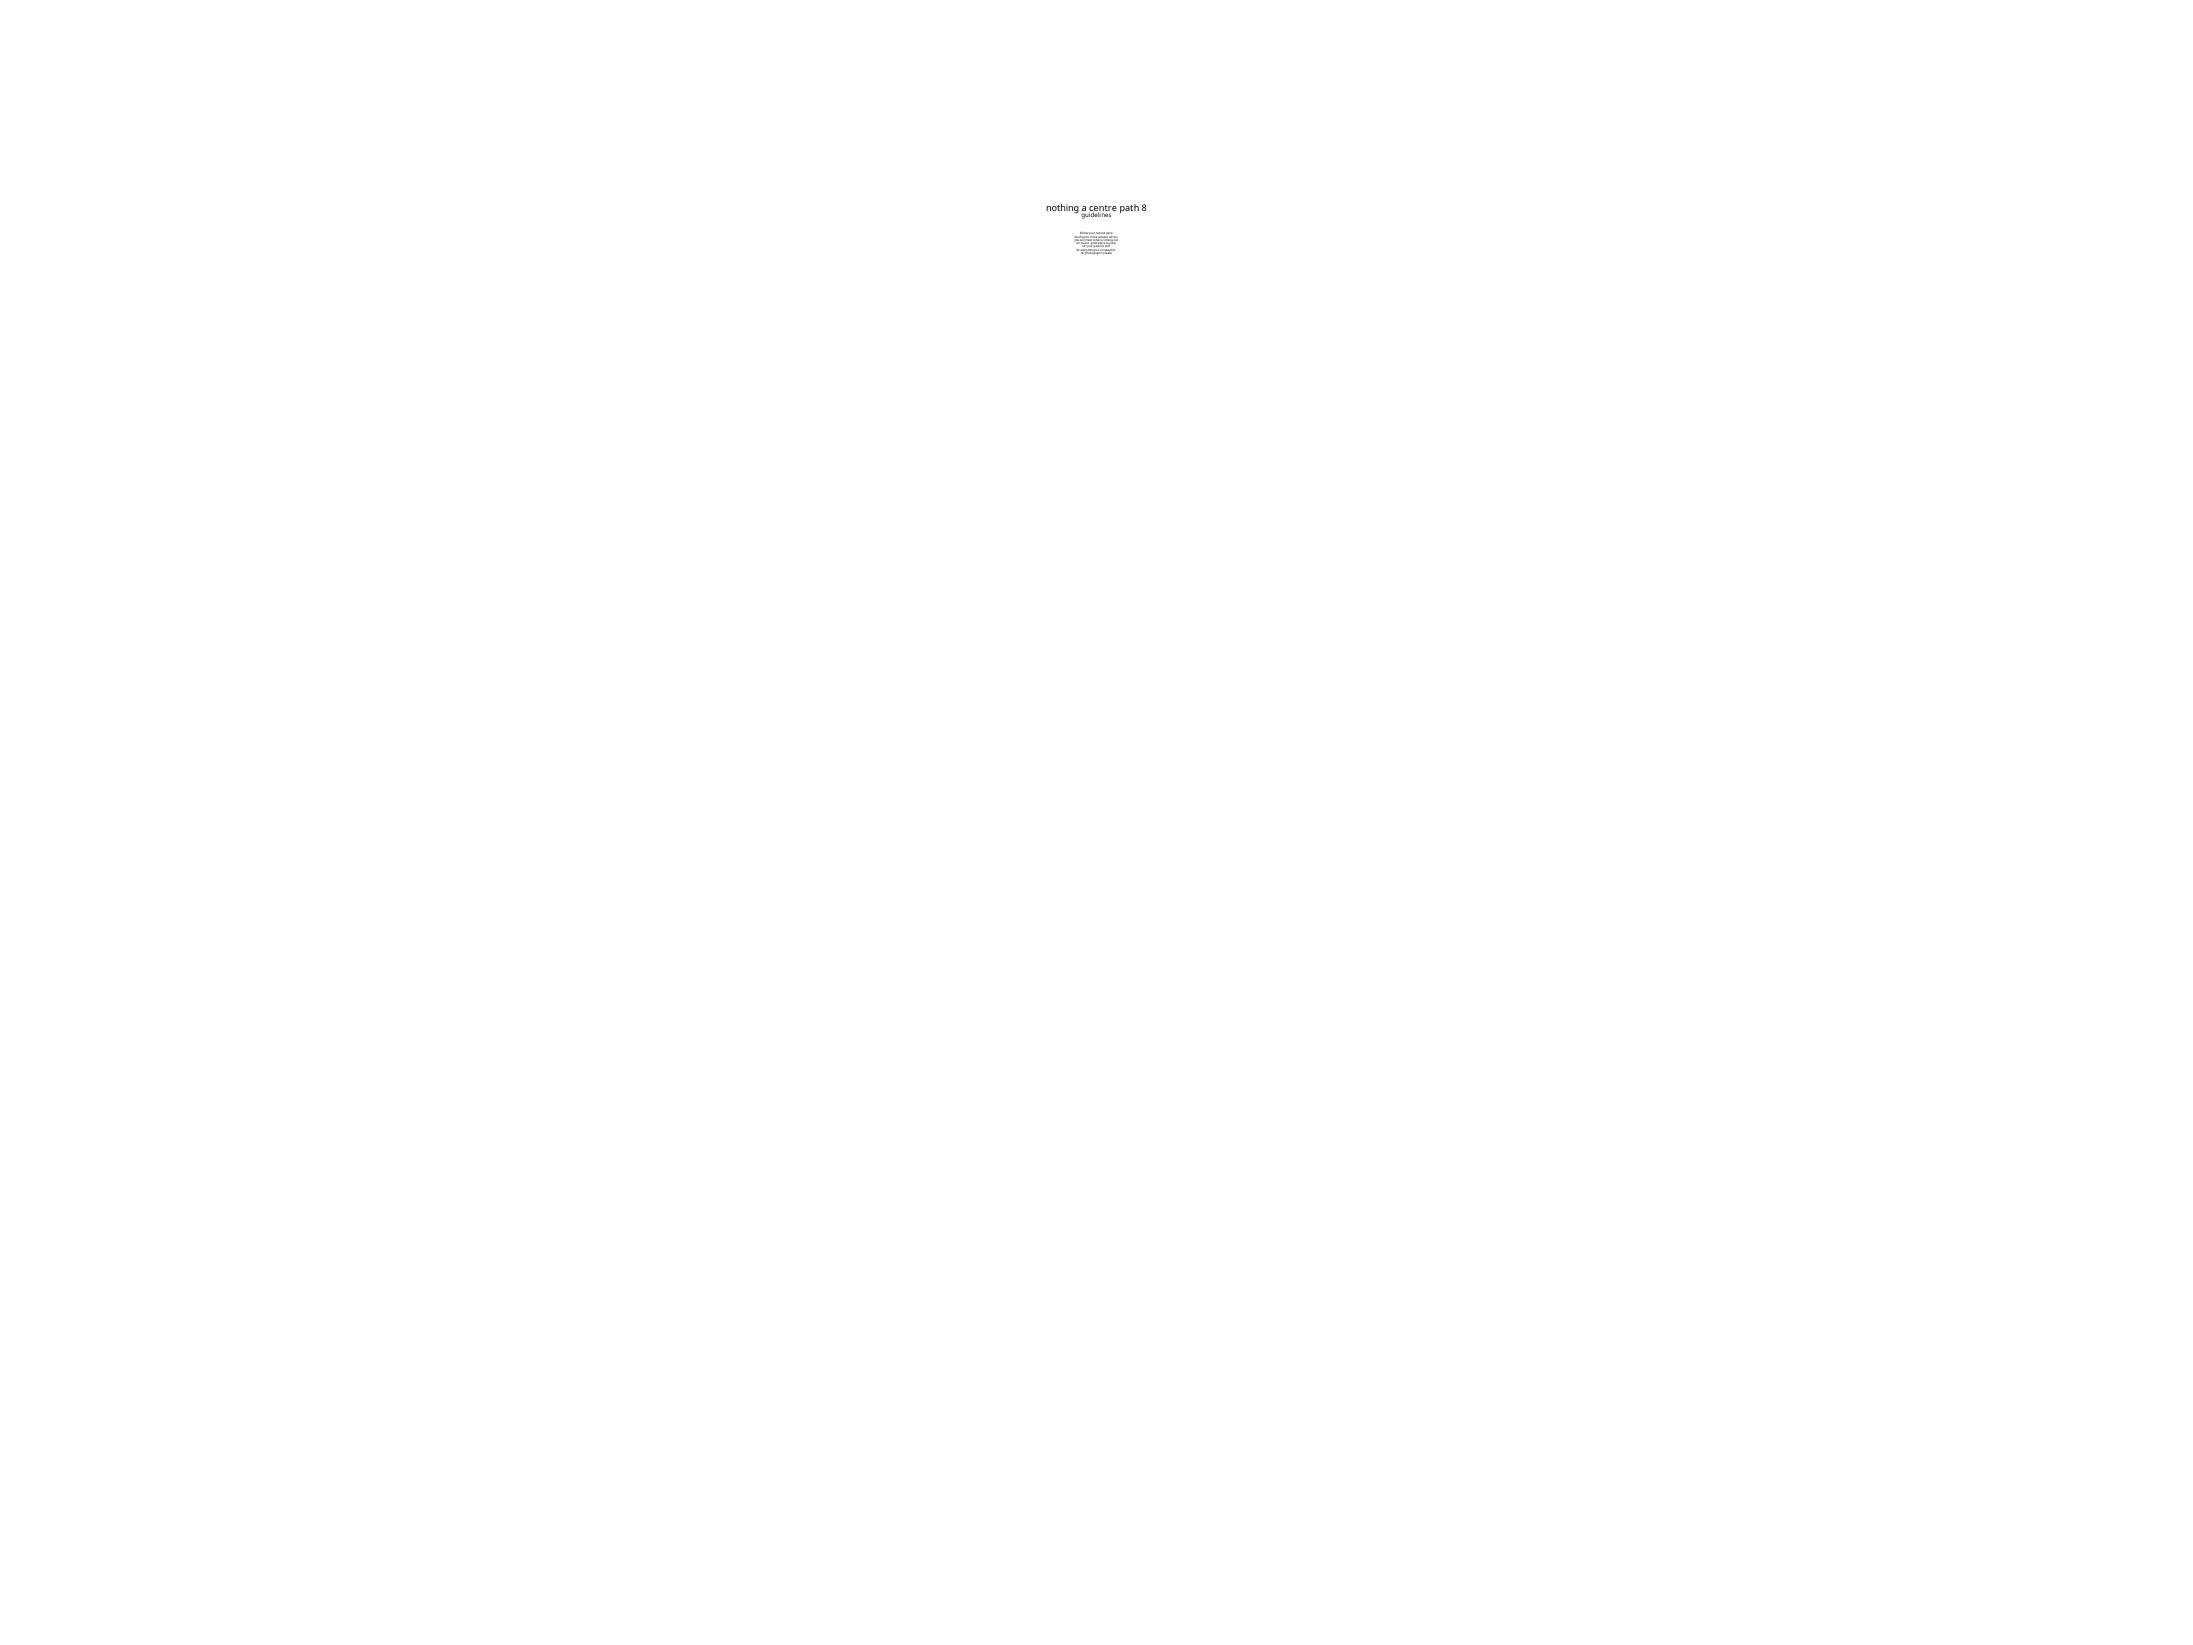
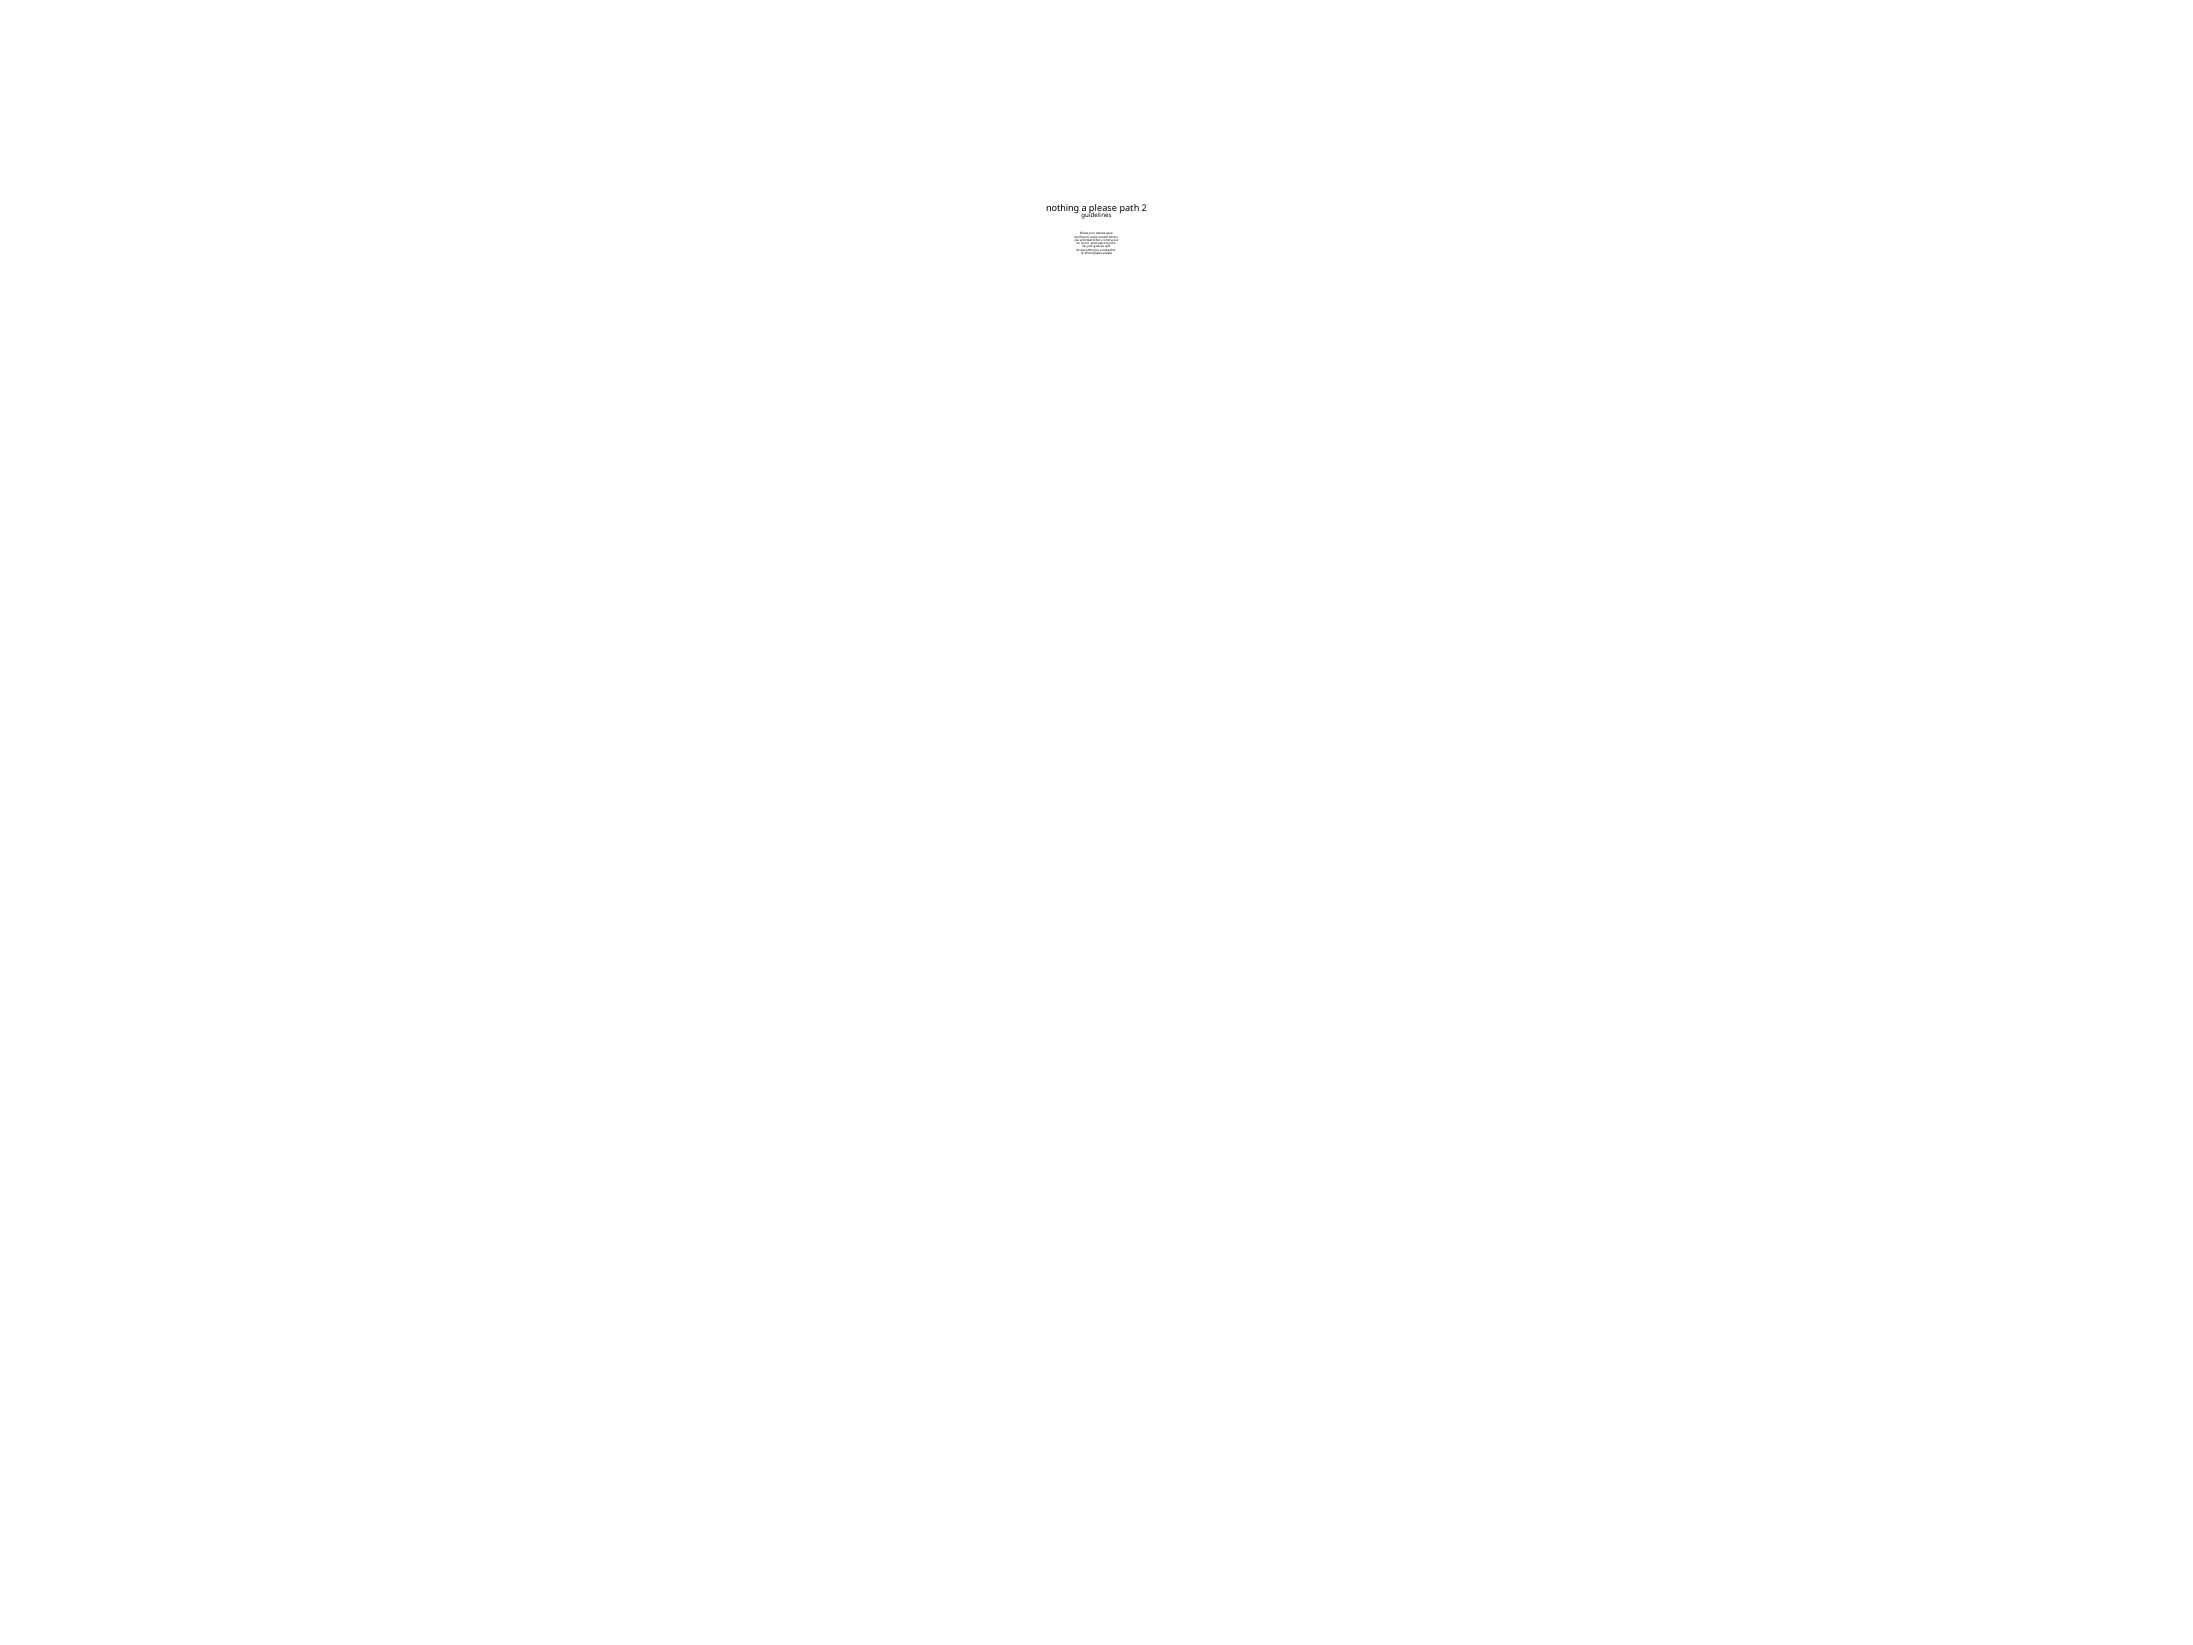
a centre: centre -> please (1103, 208)
8: 8 -> 2 (1144, 208)
